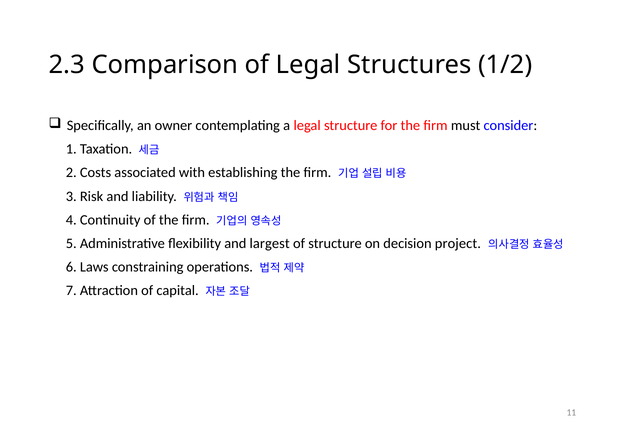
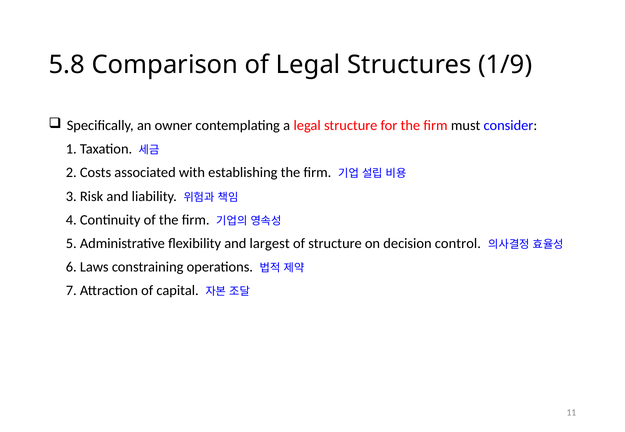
2.3: 2.3 -> 5.8 (67, 65)
1/2: 1/2 -> 1/9 (505, 65)
project: project -> control (458, 244)
